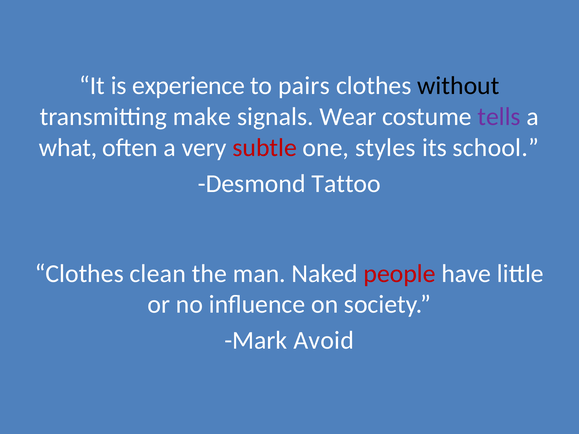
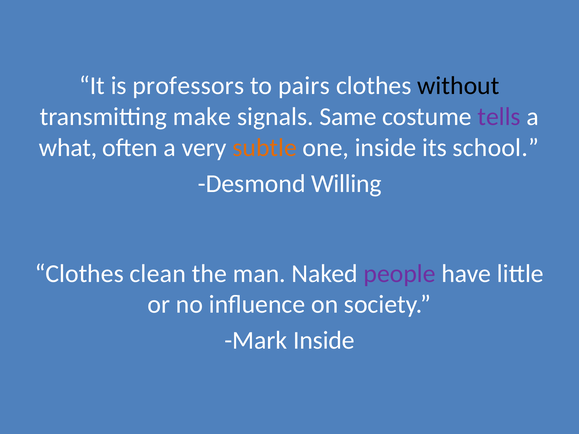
experience: experience -> professors (188, 86)
Wear: Wear -> Same (348, 117)
subtle colour: red -> orange (265, 148)
one styles: styles -> inside (386, 148)
Tattoo: Tattoo -> Willing (346, 184)
people colour: red -> purple (400, 274)
Mark Avoid: Avoid -> Inside (324, 341)
